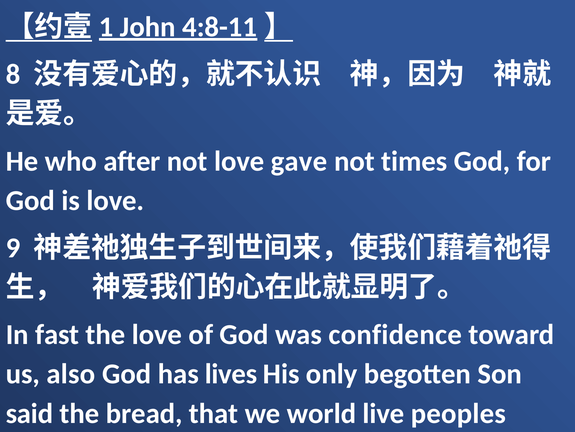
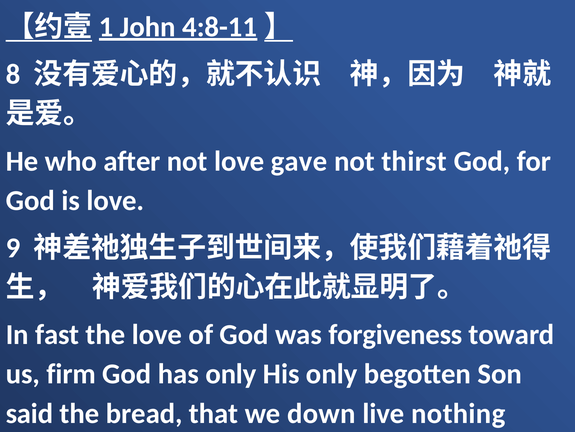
times: times -> thirst (414, 161)
confidence: confidence -> forgiveness (395, 334)
also: also -> firm (71, 373)
has lives: lives -> only (231, 373)
world: world -> down (321, 413)
peoples: peoples -> nothing (458, 413)
